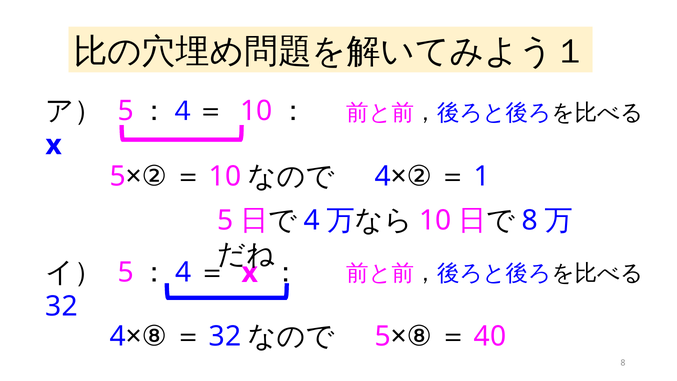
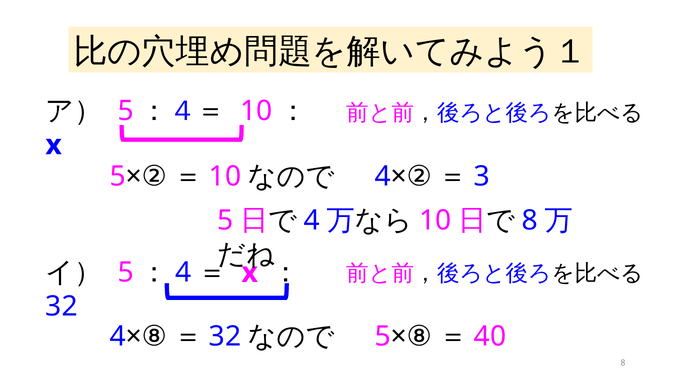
1: 1 -> 3 (482, 176)
